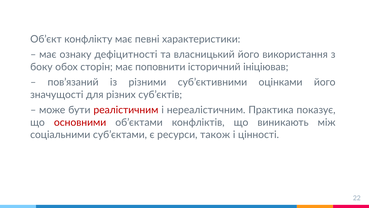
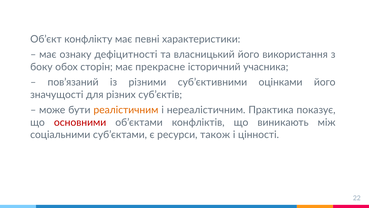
поповнити: поповнити -> прекрасне (160, 67)
ініціював: ініціював -> учасника (266, 67)
реалістичним colour: red -> orange (126, 110)
